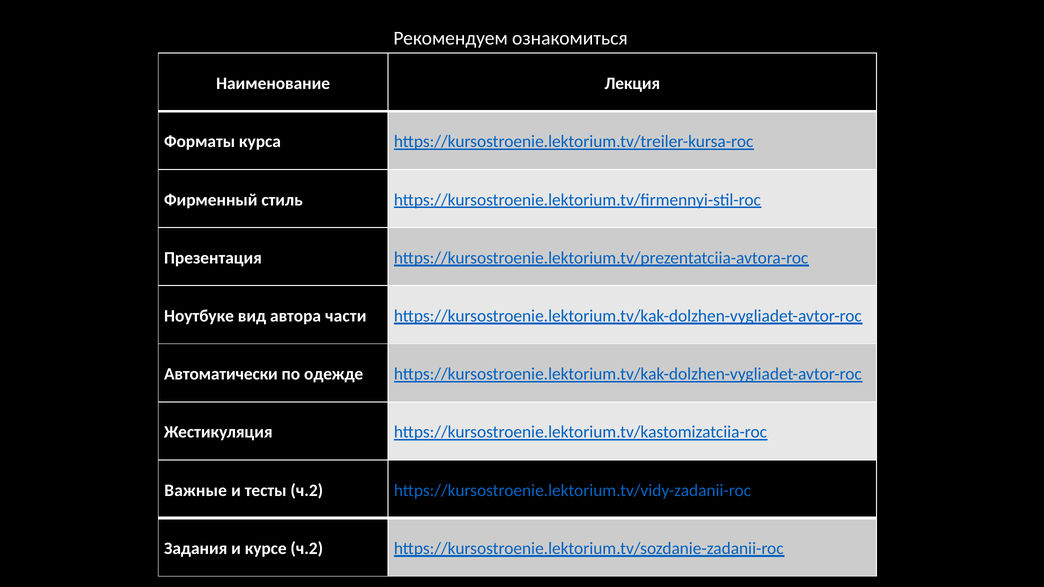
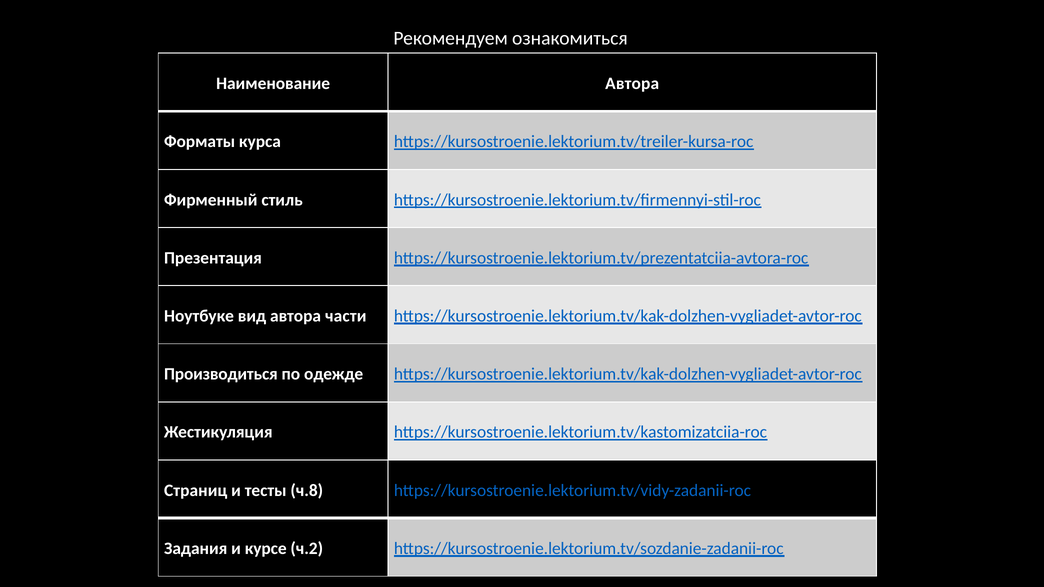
Наименование Лекция: Лекция -> Автора (632, 84)
Автоматически: Автоматически -> Производиться (221, 374)
Важные: Важные -> Страниц (196, 491)
тесты ч.2: ч.2 -> ч.8 (307, 491)
